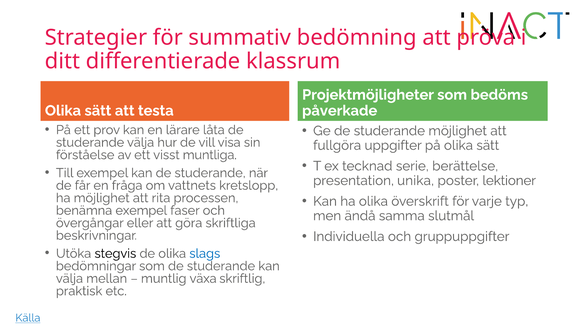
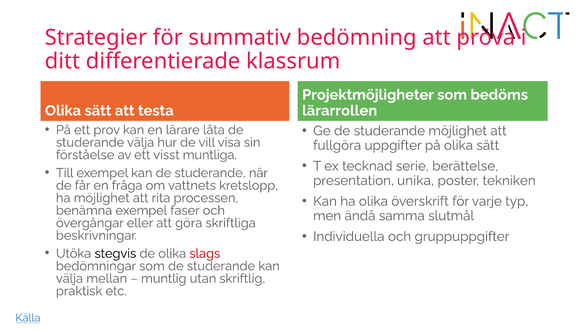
påverkade: påverkade -> lärarrollen (340, 111)
lektioner: lektioner -> tekniken (509, 180)
slags colour: blue -> red (205, 253)
växa: växa -> utan (203, 278)
